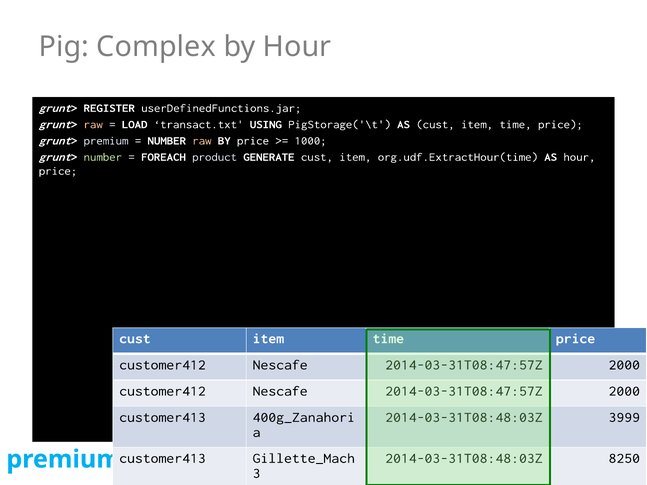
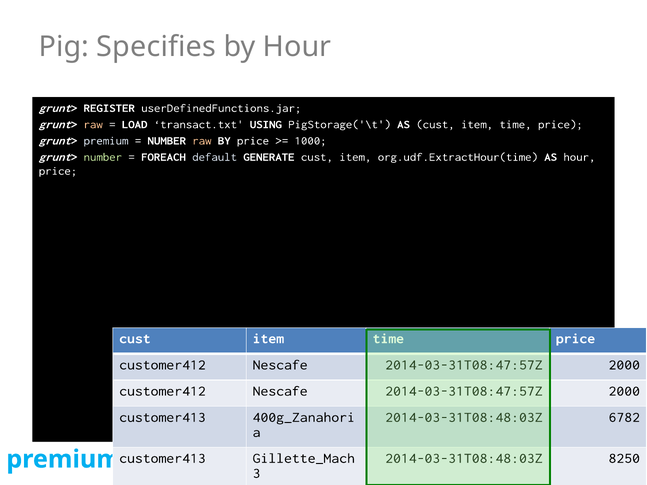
Complex: Complex -> Specifies (156, 47)
product: product -> default (215, 157)
3999: 3999 -> 6782 (624, 417)
